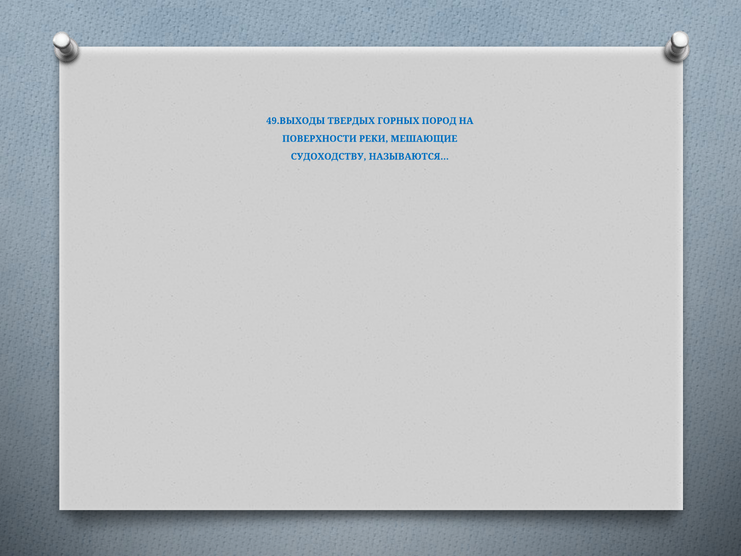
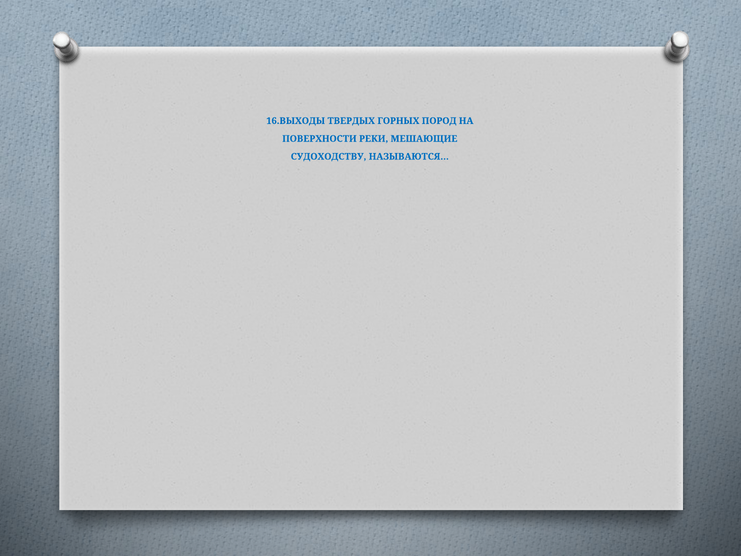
49.ВЫХОДЫ: 49.ВЫХОДЫ -> 16.ВЫХОДЫ (296, 121)
